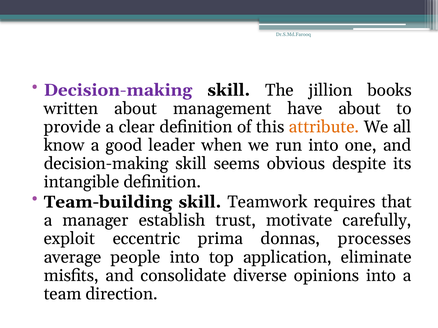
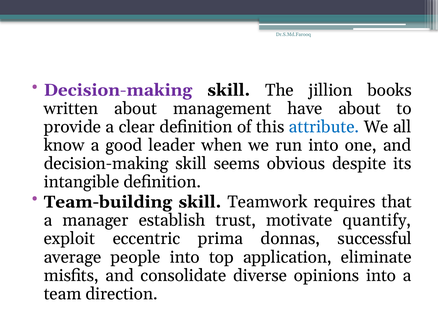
attribute colour: orange -> blue (324, 127)
carefully: carefully -> quantify (377, 221)
processes: processes -> successful (375, 239)
